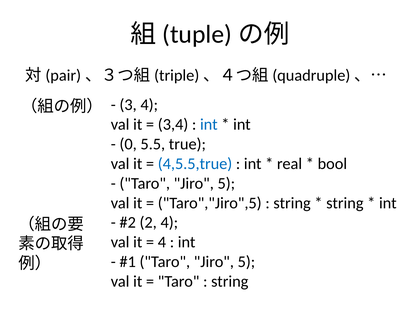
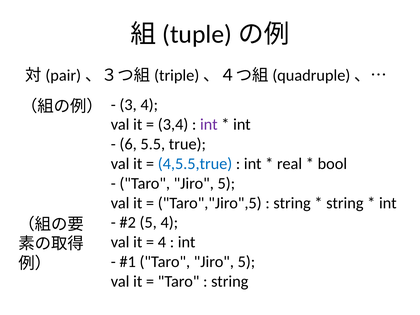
int colour: blue -> purple (209, 125)
0: 0 -> 6 (128, 144)
2: 2 -> 5 (148, 223)
